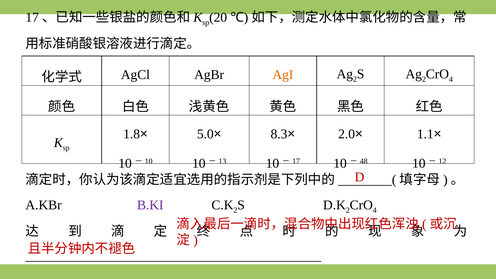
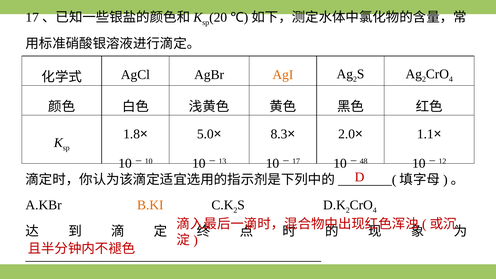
B.KI colour: purple -> orange (150, 205)
